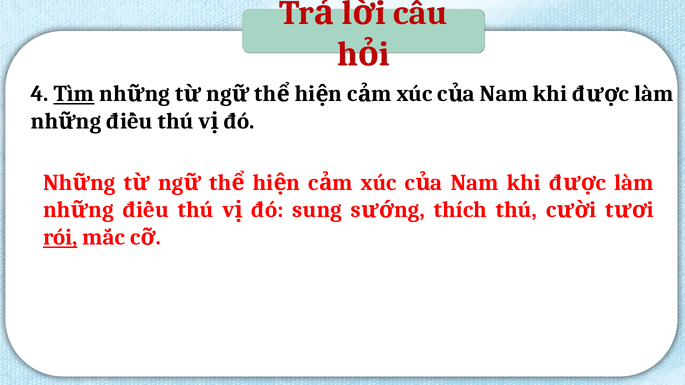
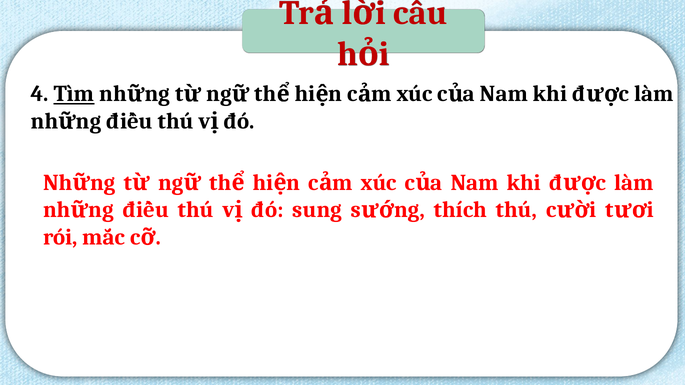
rói underline: present -> none (60, 237)
